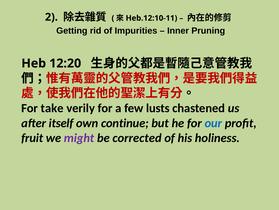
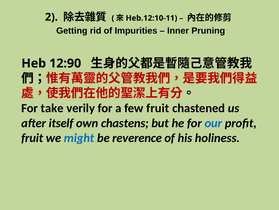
12:20: 12:20 -> 12:90 (65, 63)
few lusts: lusts -> fruit (158, 108)
continue: continue -> chastens (125, 123)
might colour: purple -> blue (79, 138)
corrected: corrected -> reverence (137, 138)
